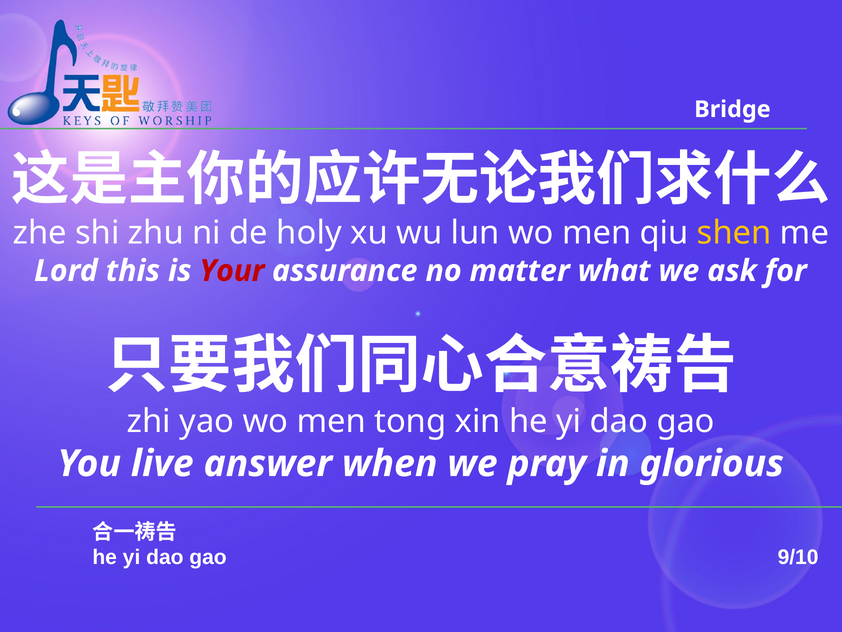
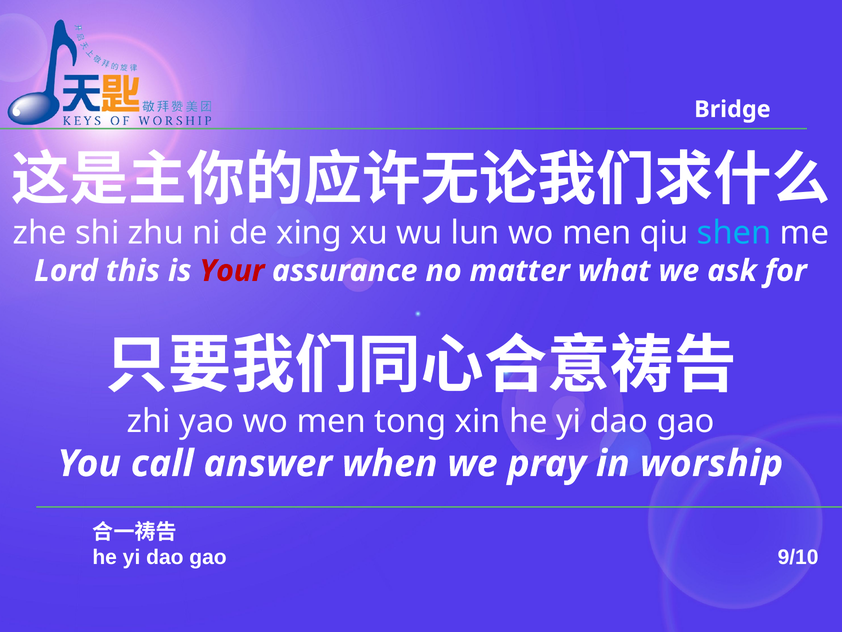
holy: holy -> xing (309, 233)
shen colour: yellow -> light blue (734, 233)
live: live -> call (162, 463)
glorious: glorious -> worship (712, 463)
